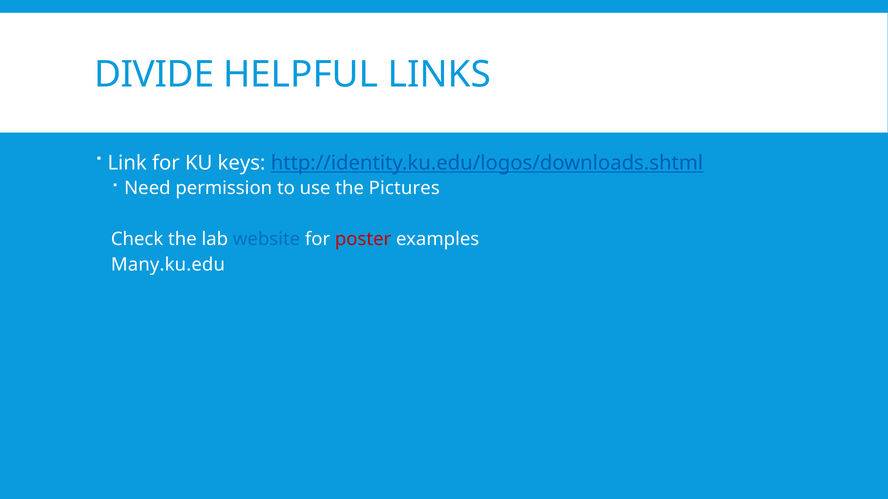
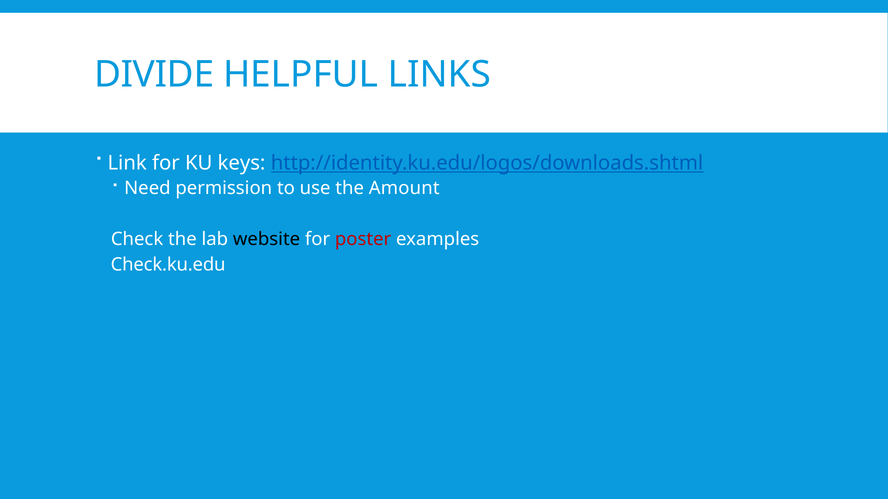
Pictures: Pictures -> Amount (404, 188)
website colour: blue -> black (267, 239)
Many.ku.edu: Many.ku.edu -> Check.ku.edu (168, 265)
